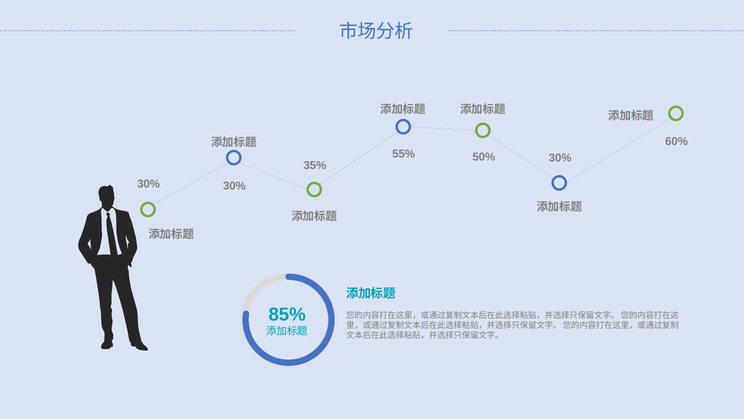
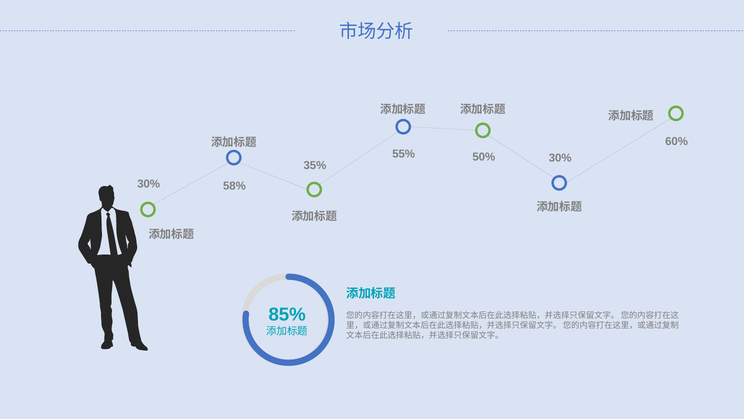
30%: 30% -> 58% (234, 186)
